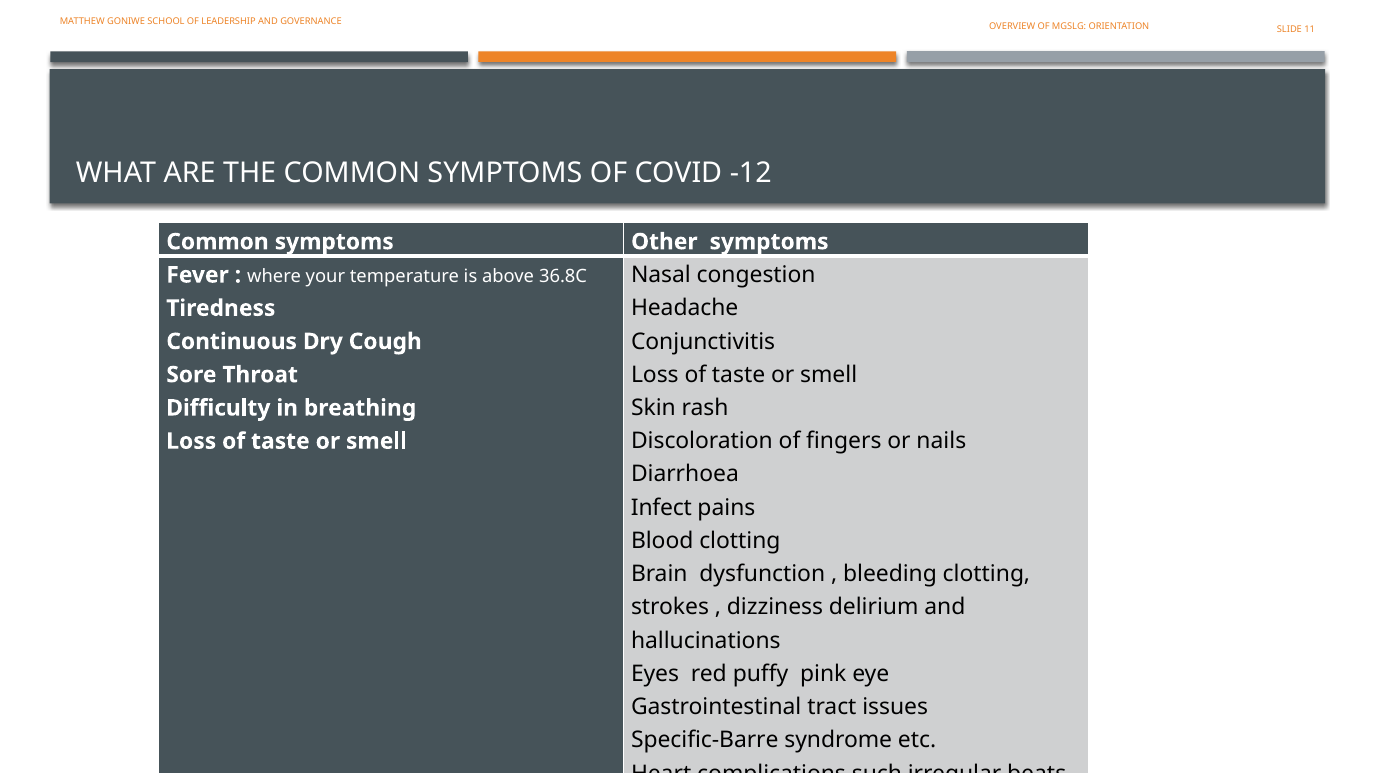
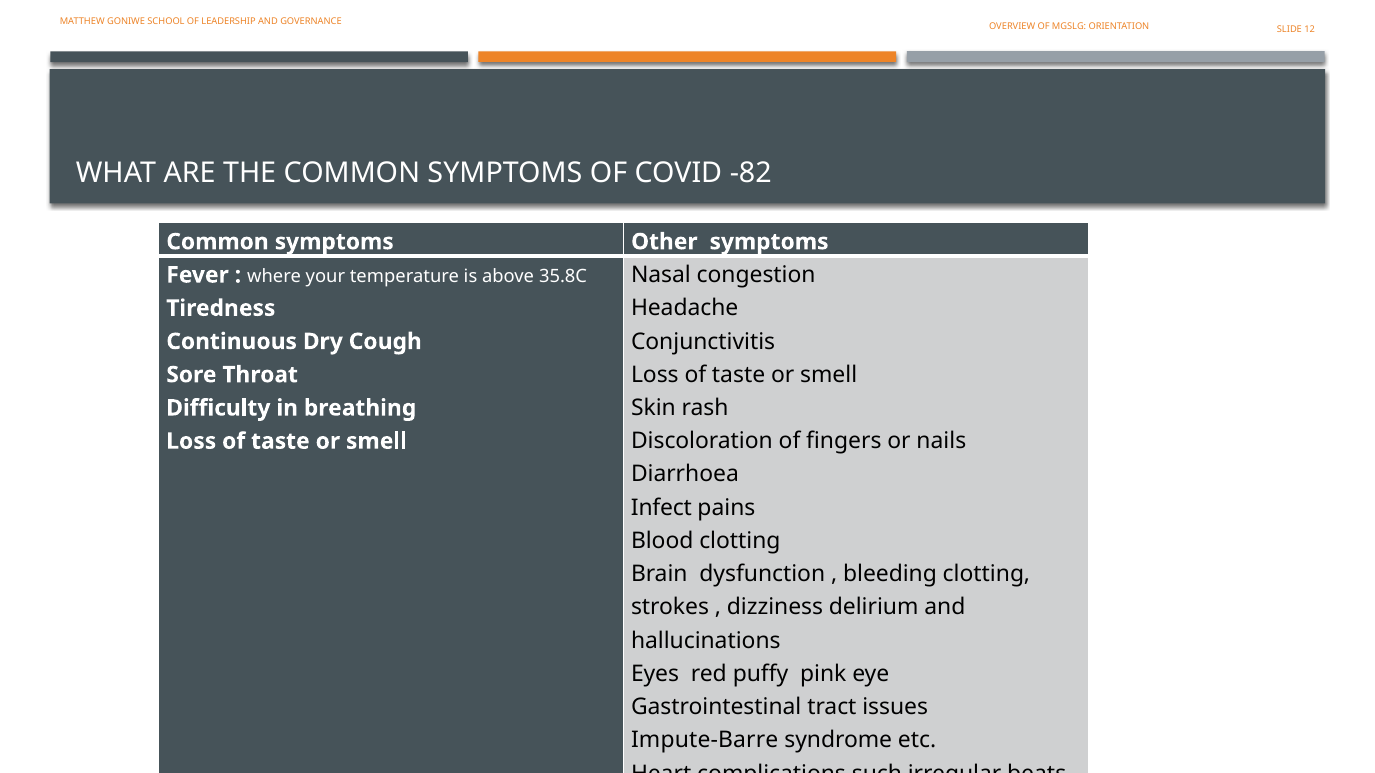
11: 11 -> 12 (1310, 29)
-12: -12 -> -82 (751, 173)
36.8C: 36.8C -> 35.8C (563, 277)
Specific-Barre: Specific-Barre -> Impute-Barre (705, 741)
